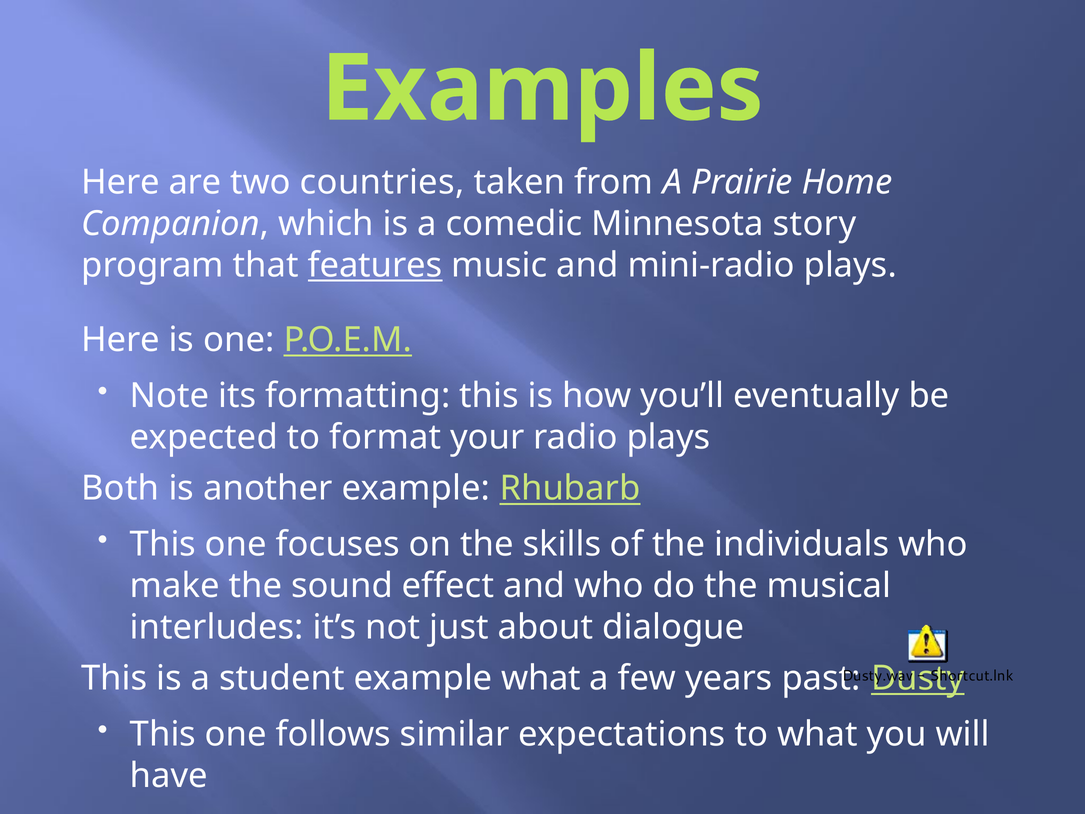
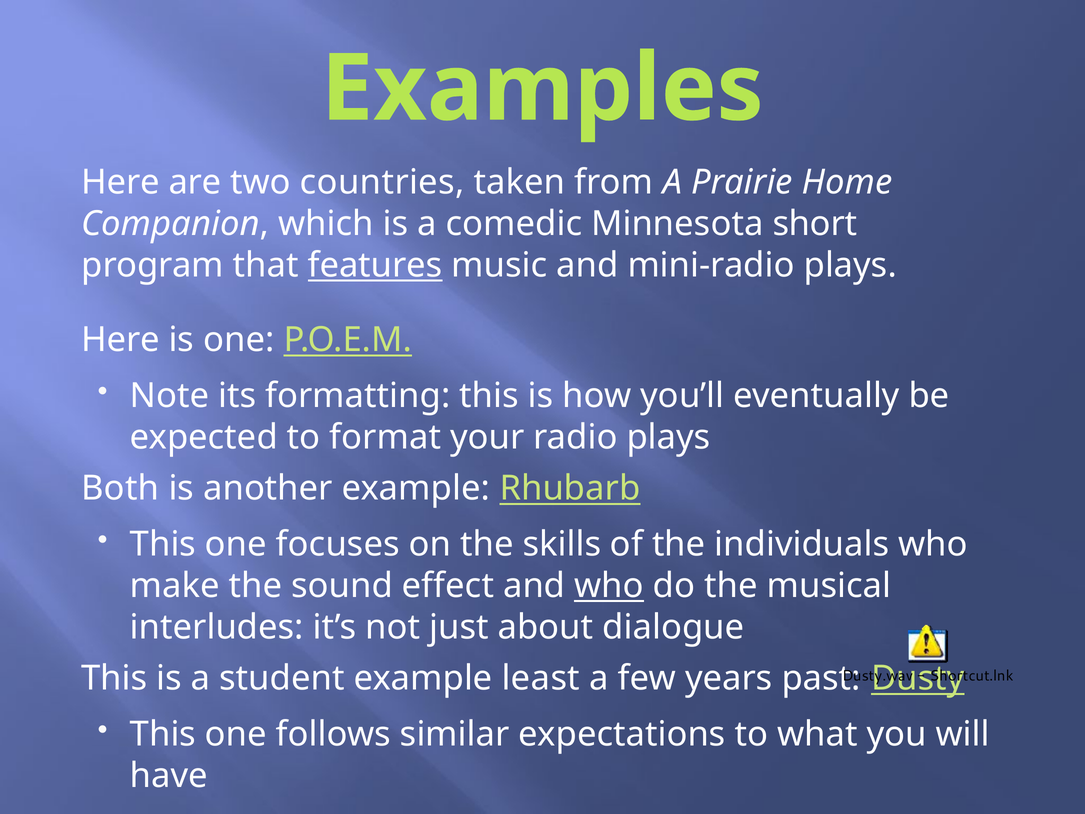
story: story -> short (815, 224)
who underline: none -> present (609, 586)
example what: what -> least (541, 678)
